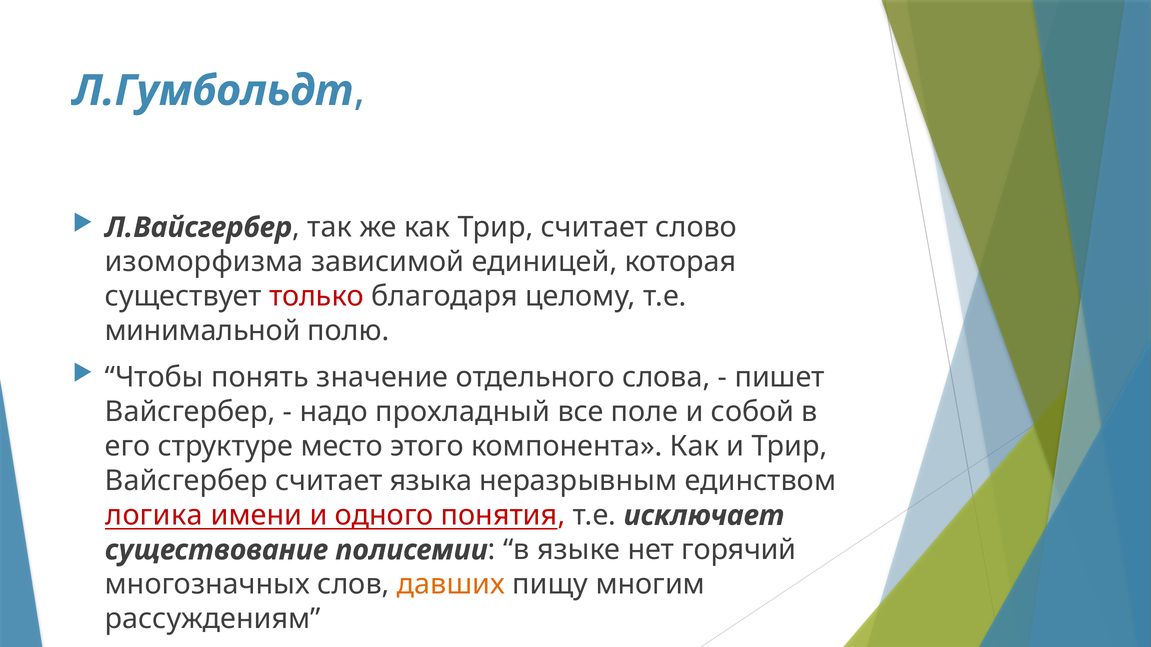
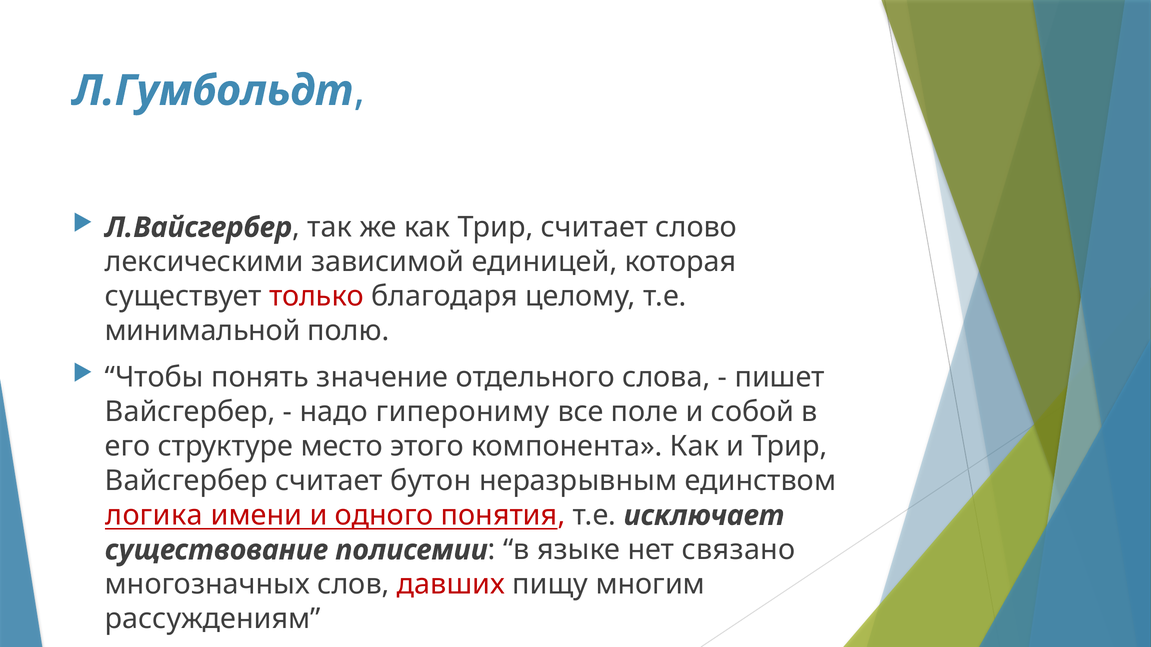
изоморфизма: изоморфизма -> лексическими (204, 262)
прохладный: прохладный -> гиперониму (463, 412)
языка: языка -> бутон (431, 481)
горячий: горячий -> связано (739, 550)
давших colour: orange -> red (451, 585)
